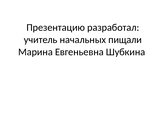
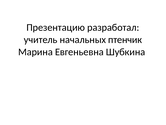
пищали: пищали -> птенчик (125, 40)
